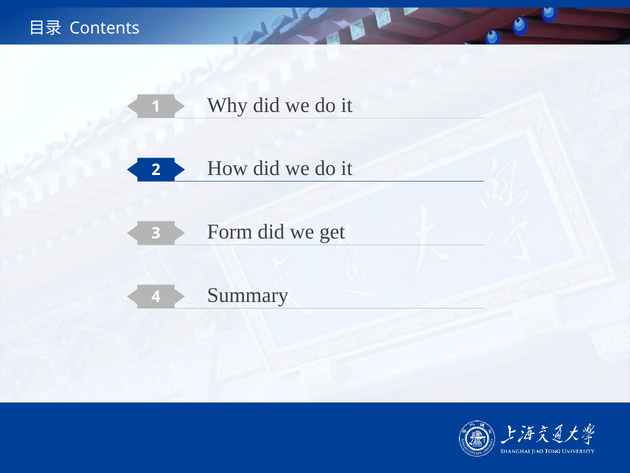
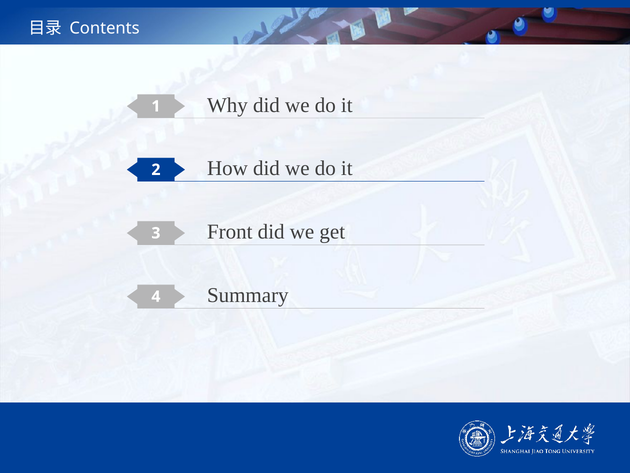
Form: Form -> Front (230, 232)
